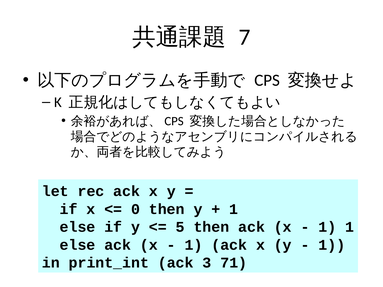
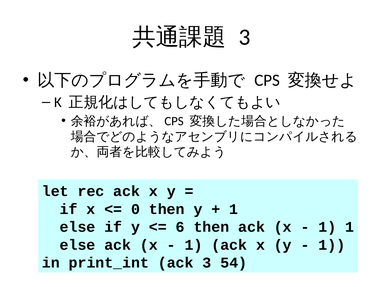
7: 7 -> 3 (245, 37)
5: 5 -> 6 (180, 227)
71: 71 -> 54 (234, 263)
